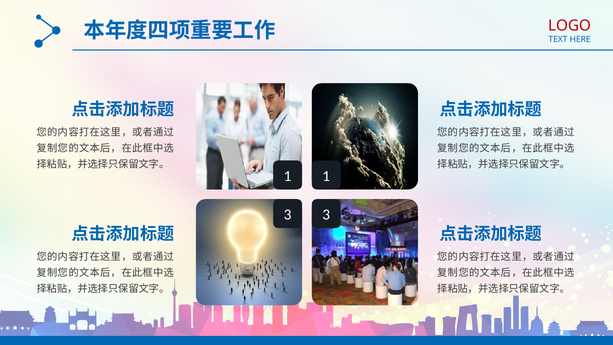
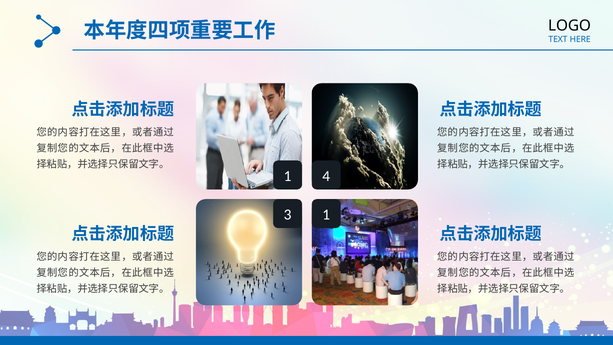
LOGO colour: red -> black (569, 26)
1 1: 1 -> 4 (326, 176)
3 3: 3 -> 1 (326, 215)
